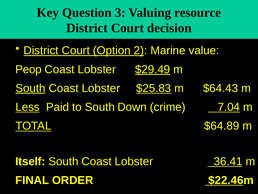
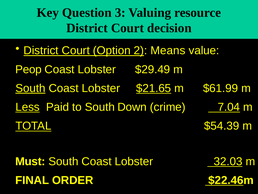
Marine: Marine -> Means (168, 50)
$29.49 underline: present -> none (153, 69)
$25.83: $25.83 -> $21.65 (154, 88)
$64.43: $64.43 -> $61.99 (221, 88)
$64.89: $64.89 -> $54.39 (222, 126)
Itself: Itself -> Must (30, 161)
36.41: 36.41 -> 32.03 (228, 161)
